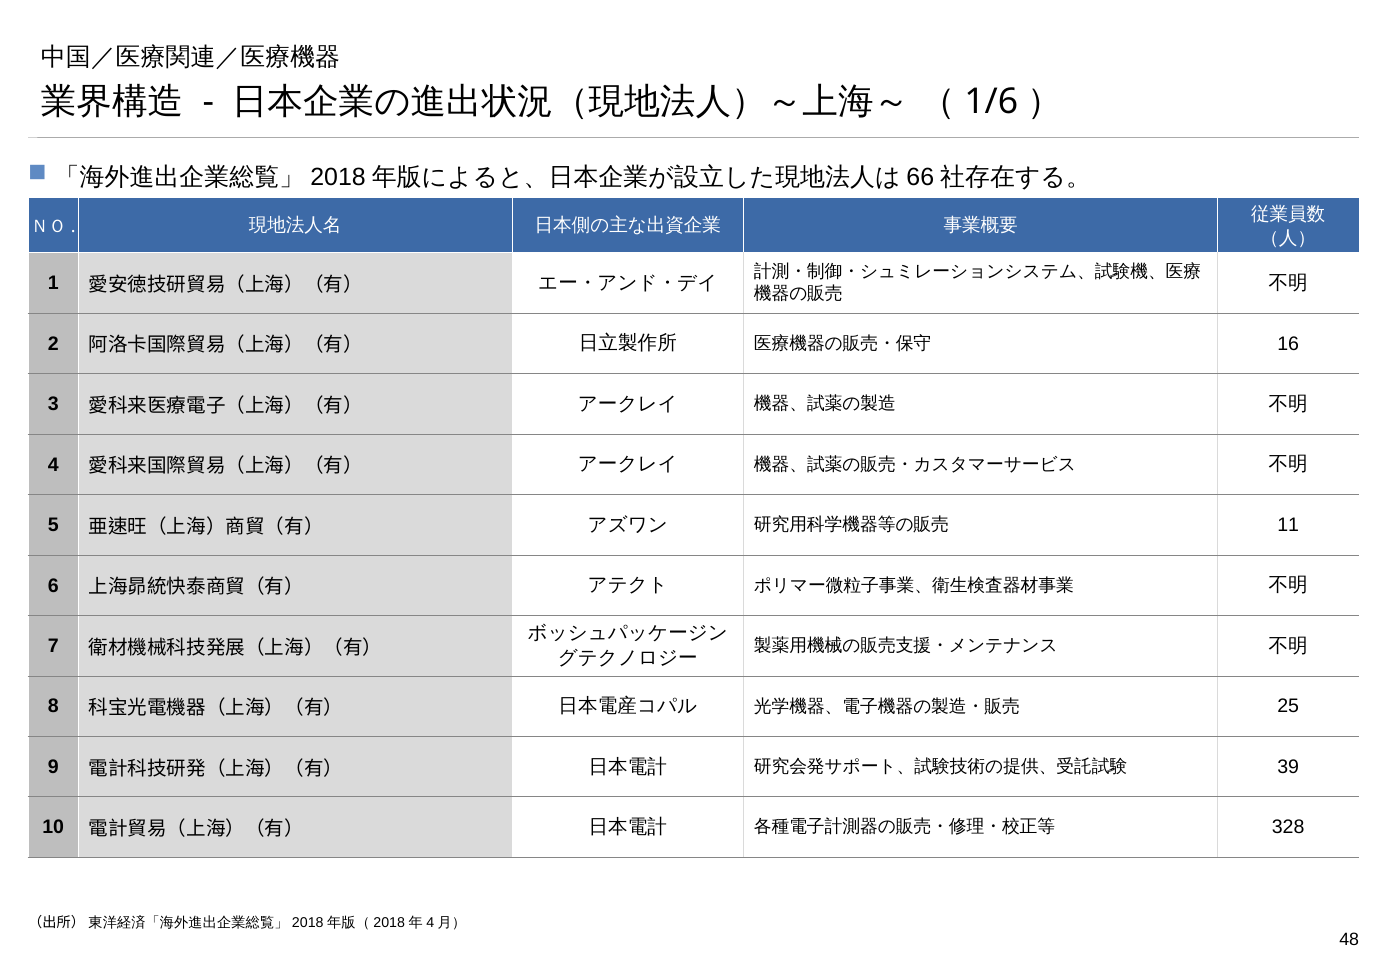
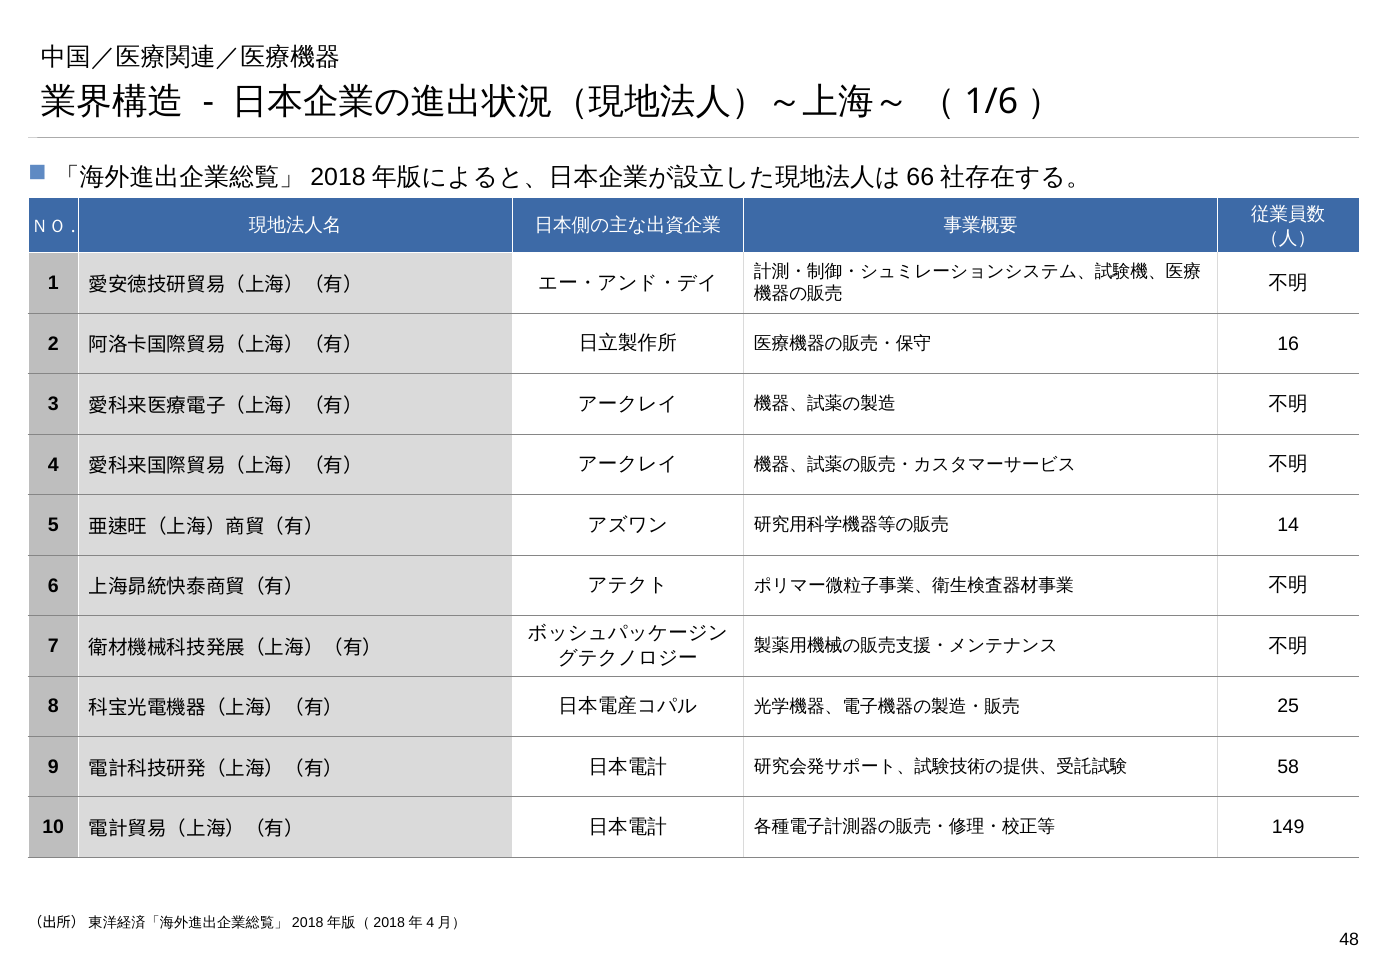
11: 11 -> 14 (1288, 525)
39: 39 -> 58 (1288, 767)
328: 328 -> 149 (1288, 828)
